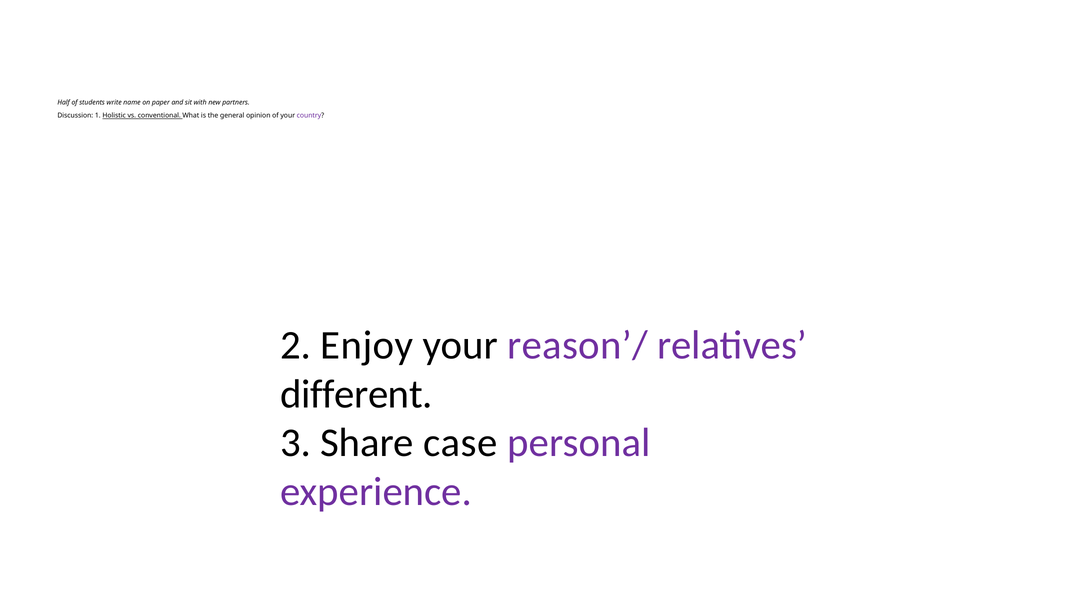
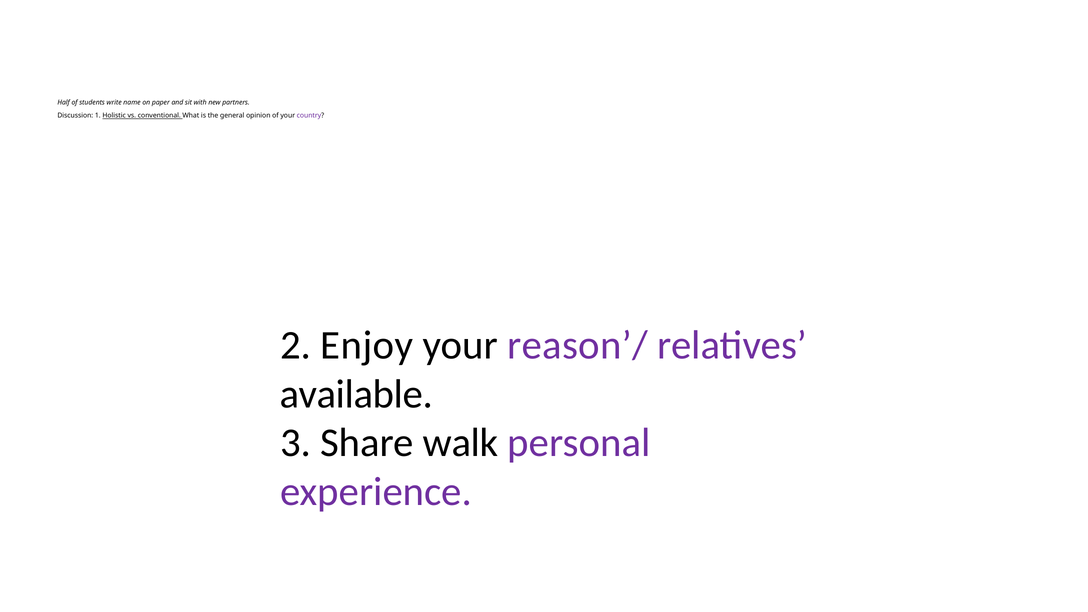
different: different -> available (356, 394)
case: case -> walk (461, 443)
